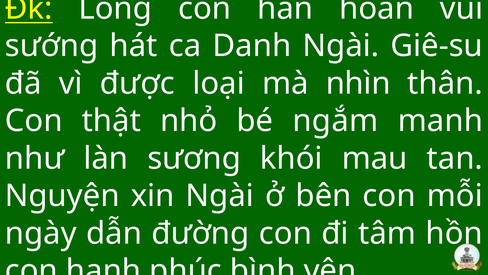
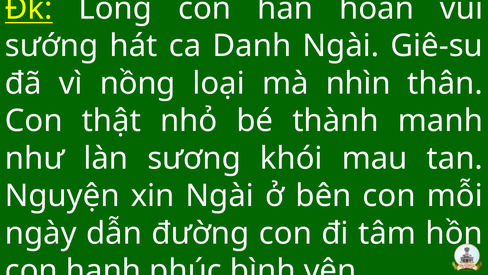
được: được -> nồng (138, 83)
ngắm: ngắm -> thành (336, 121)
